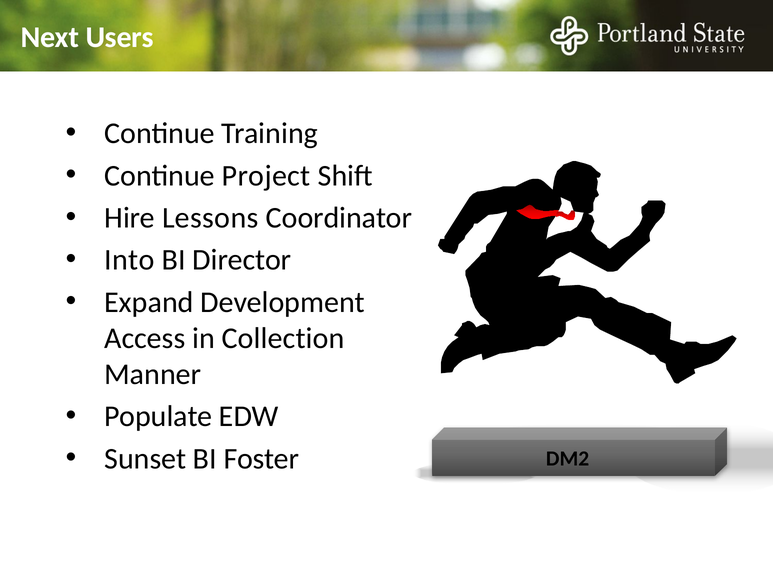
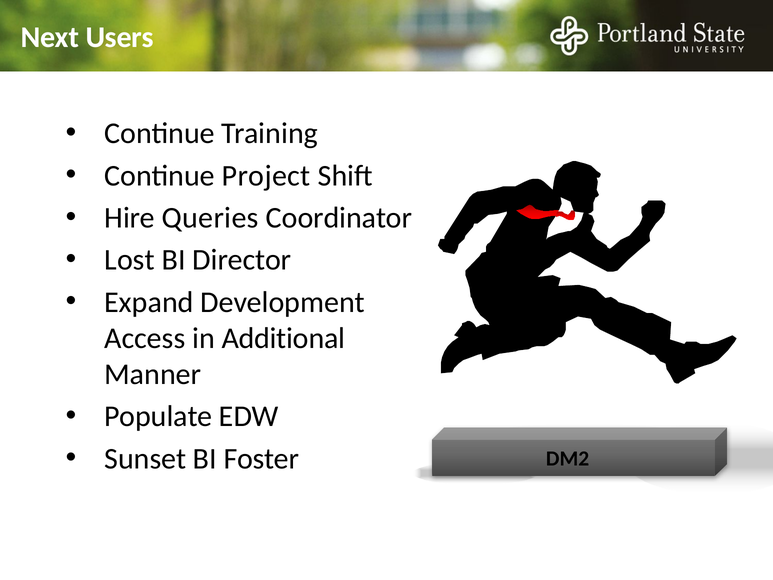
Lessons: Lessons -> Queries (210, 218)
Into: Into -> Lost (130, 260)
Collection: Collection -> Additional (283, 338)
